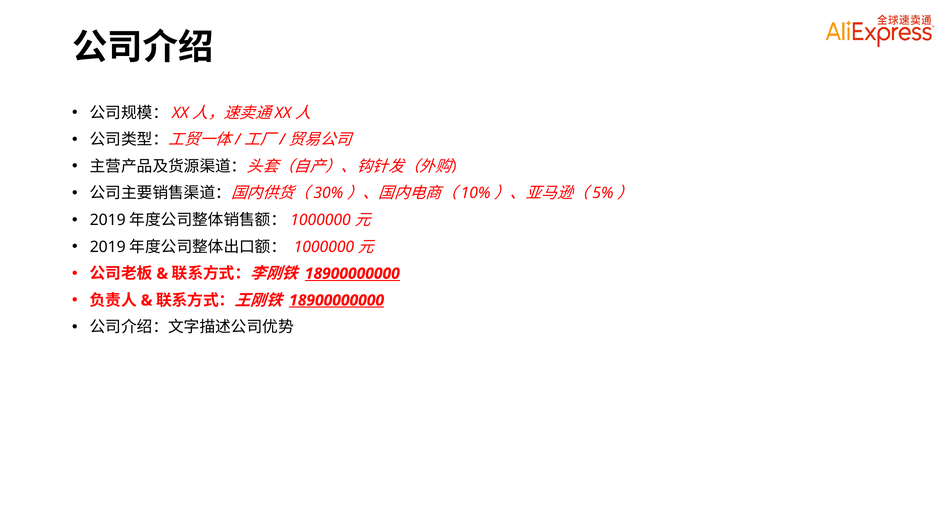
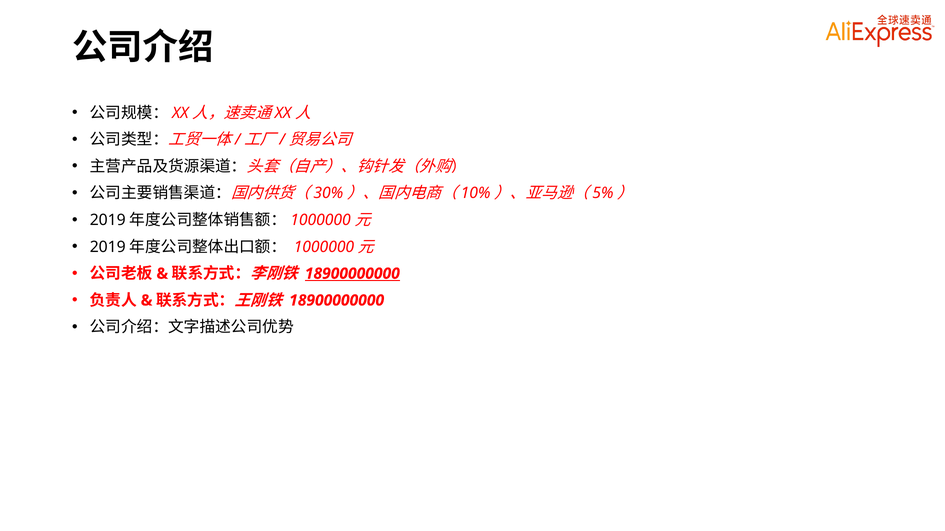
18900000000 underline: present -> none (337, 301)
